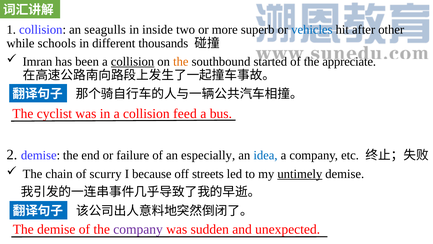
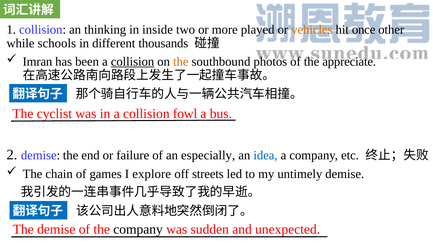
seagulls: seagulls -> thinking (105, 30)
superb: superb -> played (258, 30)
vehicles colour: blue -> orange (312, 30)
after: after -> once (364, 30)
started: started -> photos (270, 61)
feed: feed -> fowl (185, 113)
scurry: scurry -> games (106, 174)
because: because -> explore (152, 174)
untimely underline: present -> none (300, 174)
company colour: purple -> black (138, 229)
